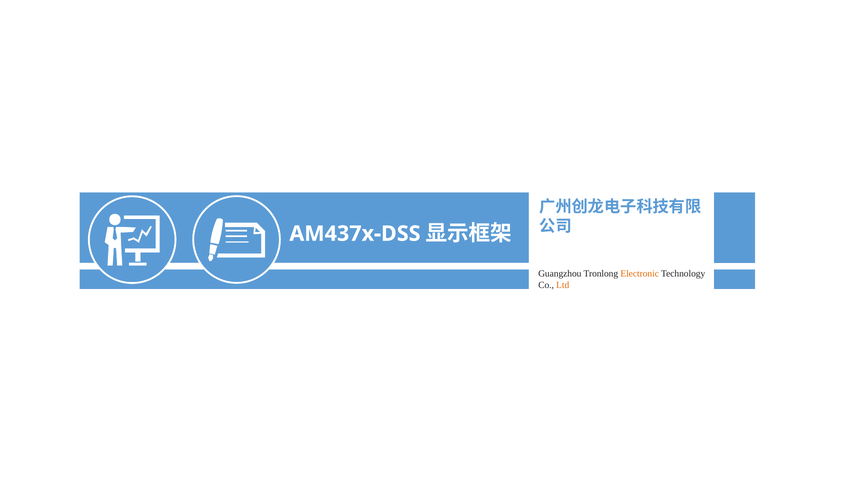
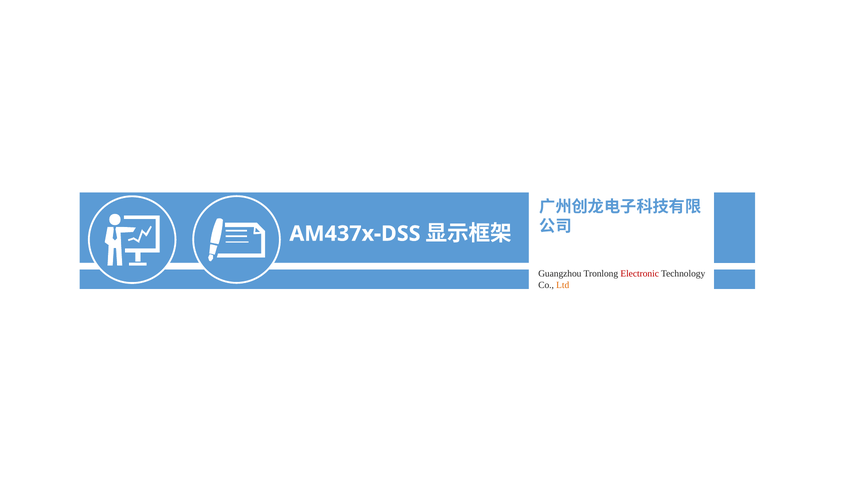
Electronic colour: orange -> red (640, 273)
